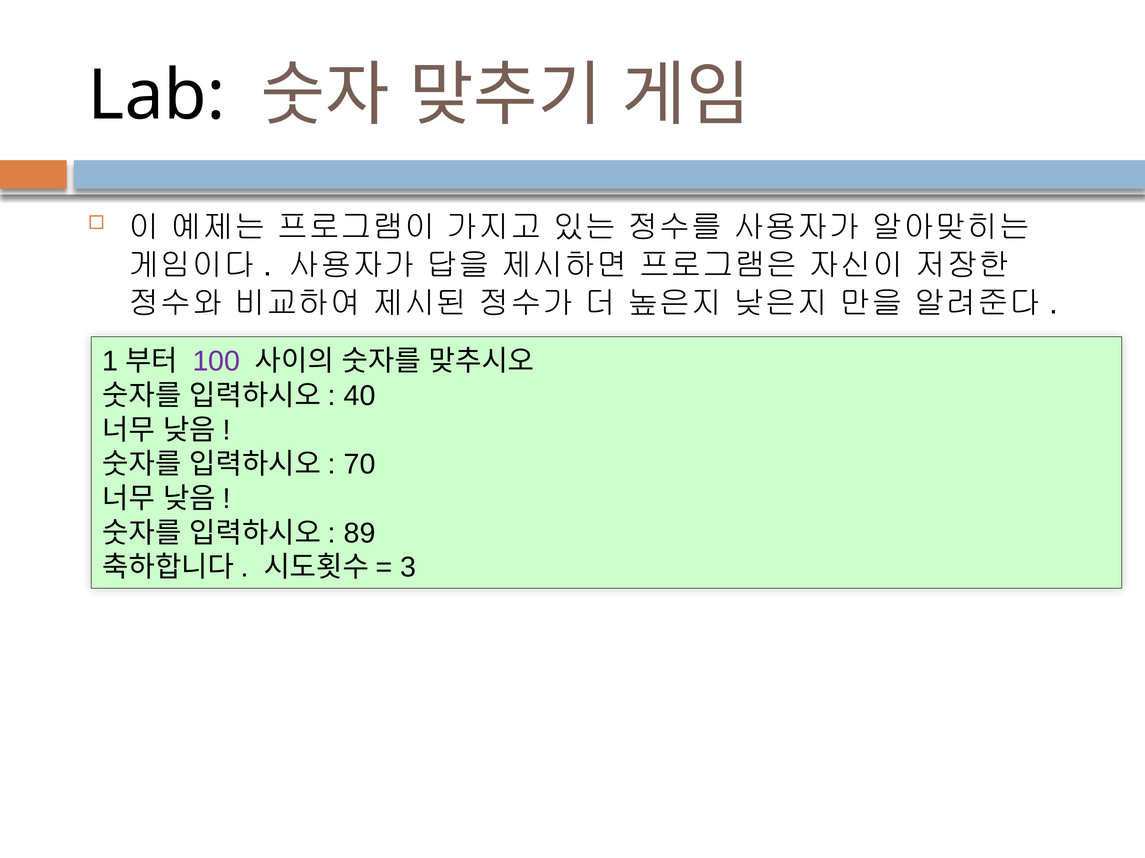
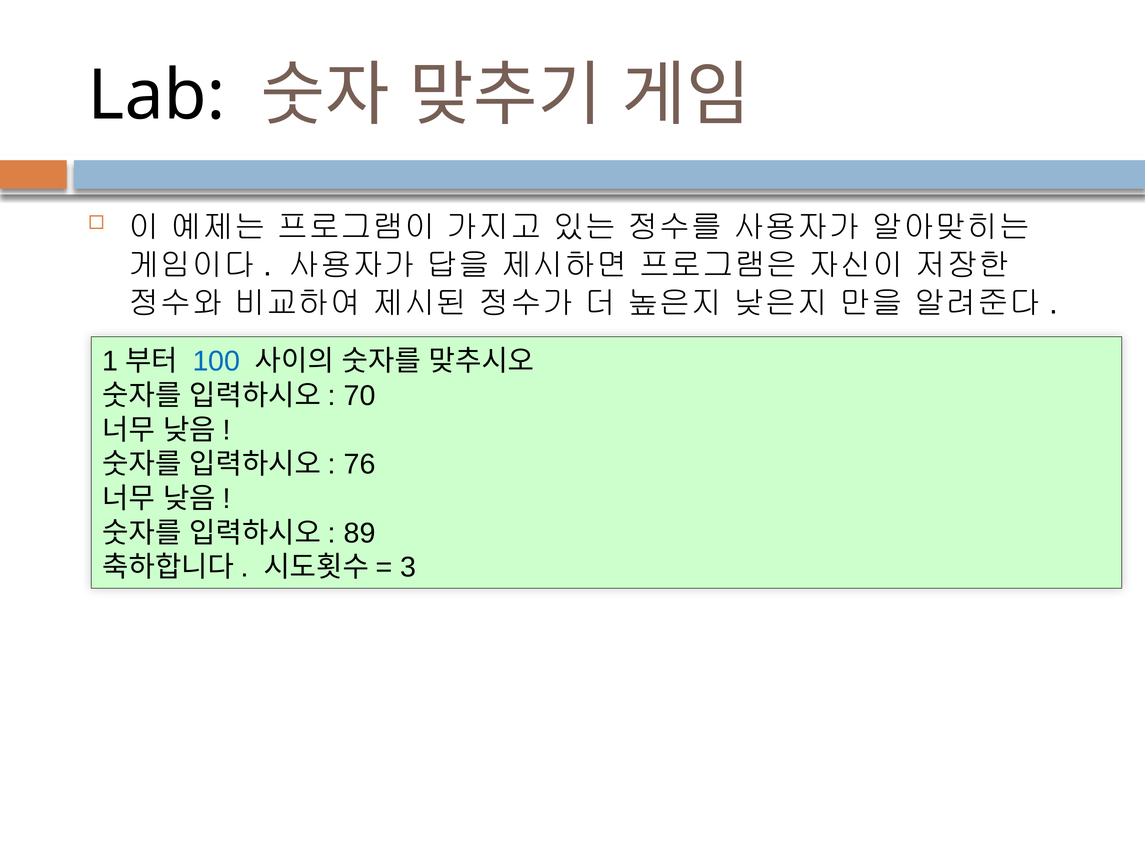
100 colour: purple -> blue (216, 362)
40: 40 -> 70 (360, 396)
70: 70 -> 76 (360, 465)
